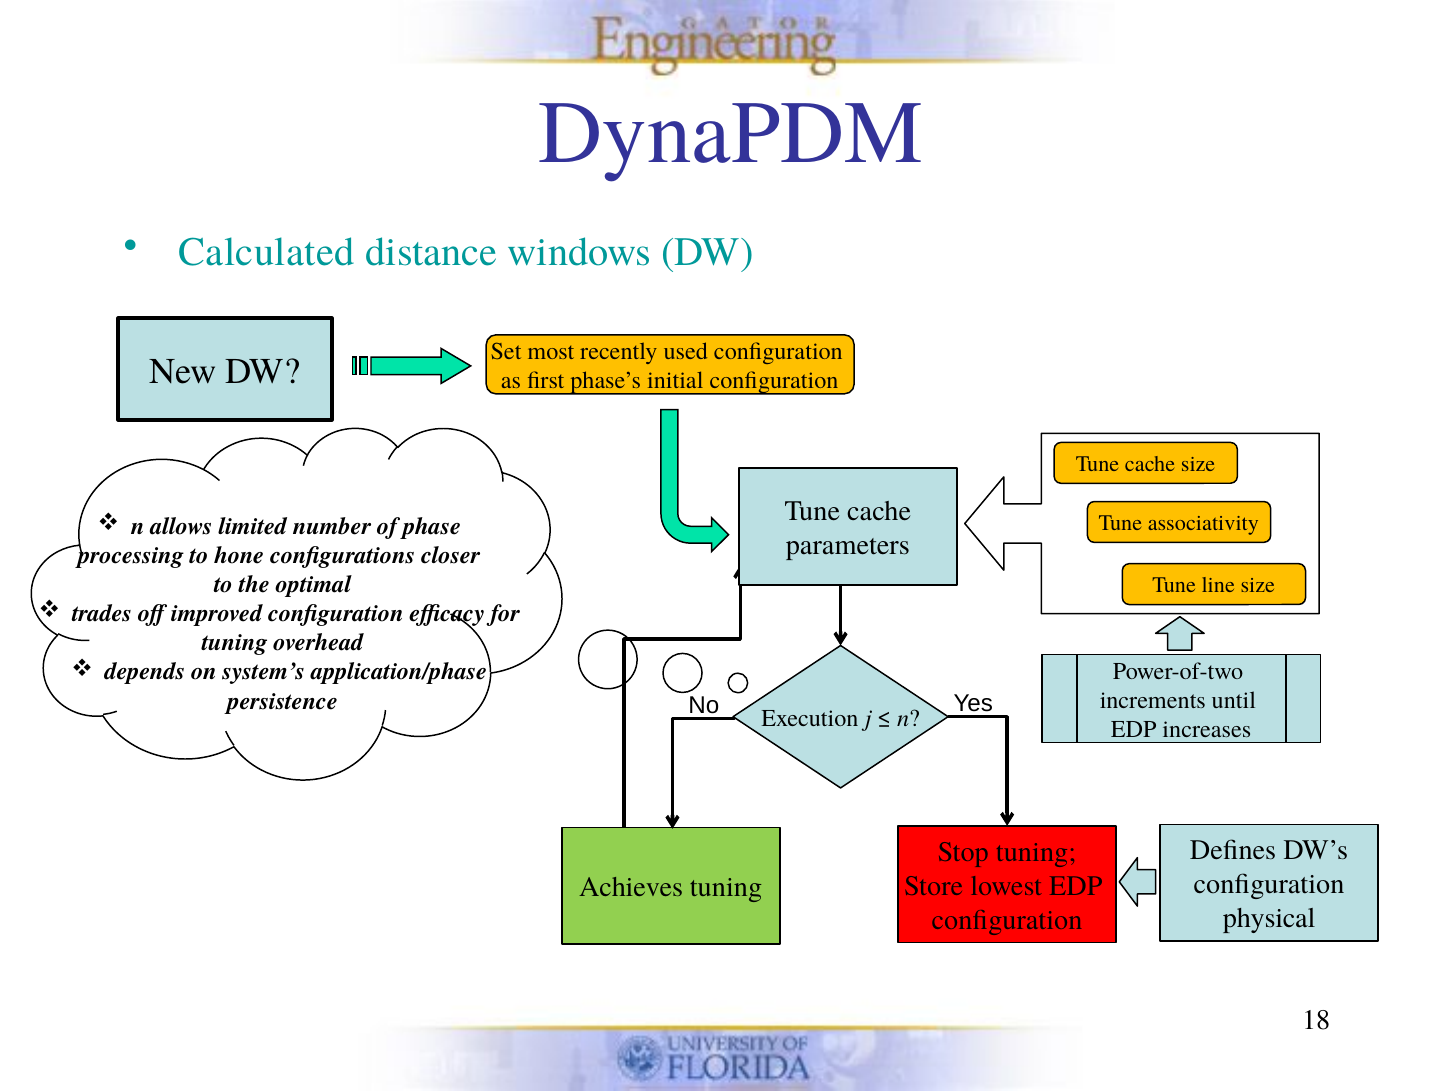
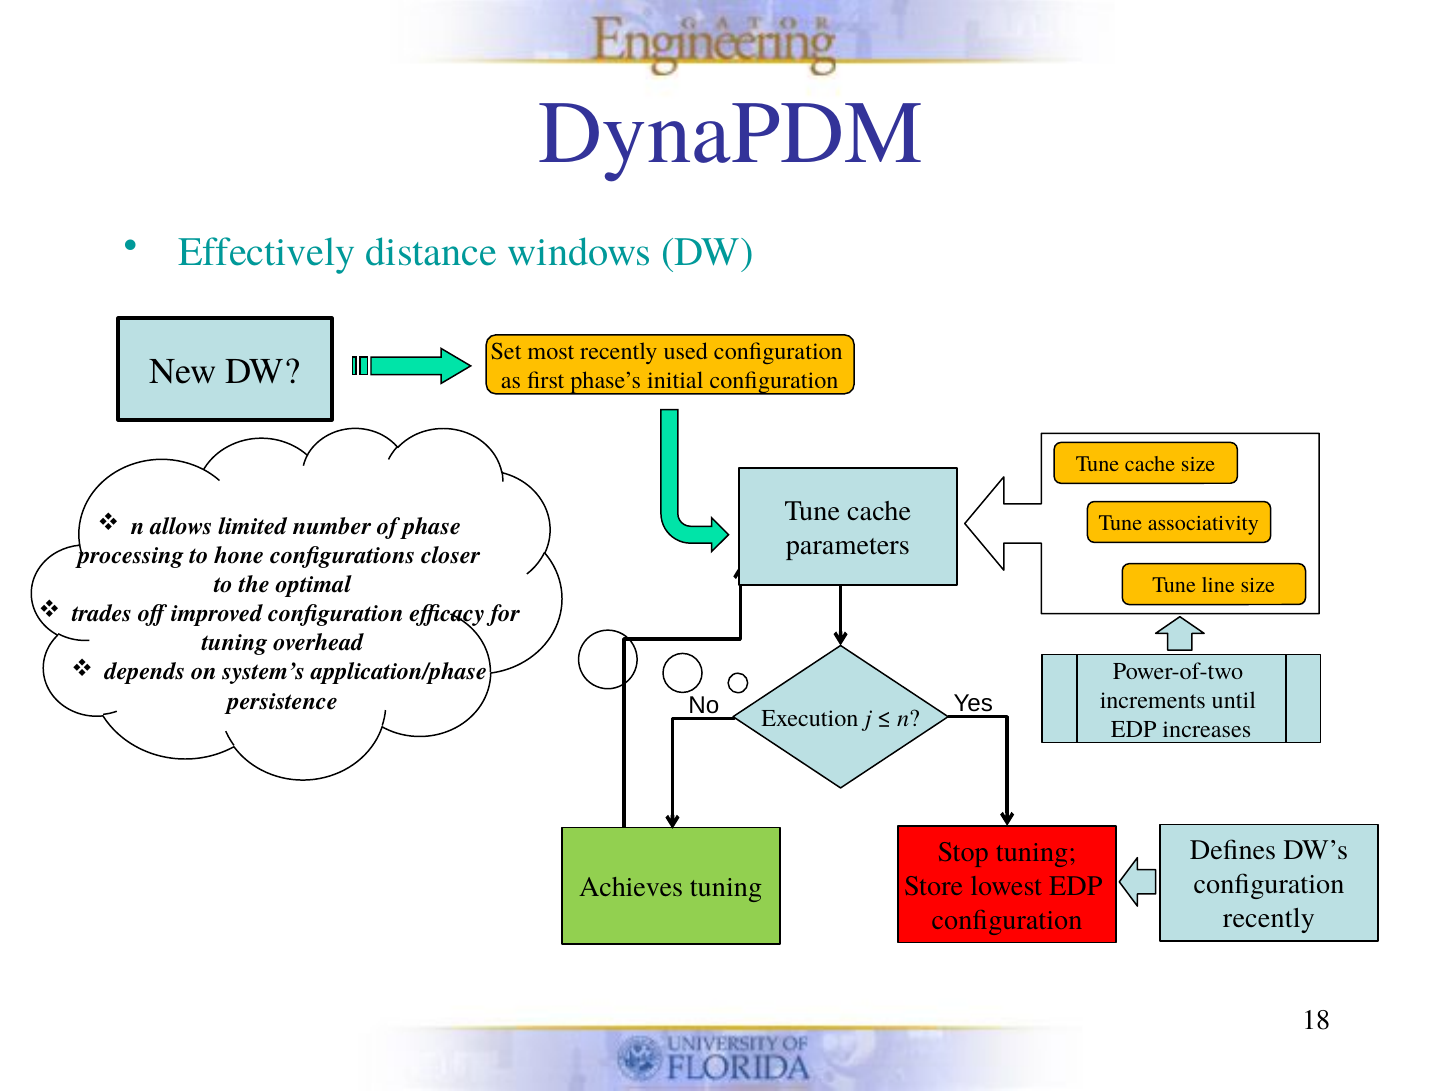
Calculated: Calculated -> Effectively (267, 252)
physical: physical -> recently (1269, 918)
